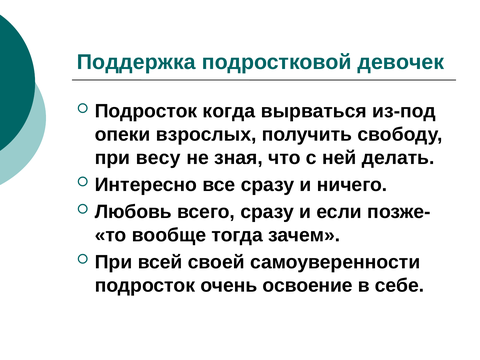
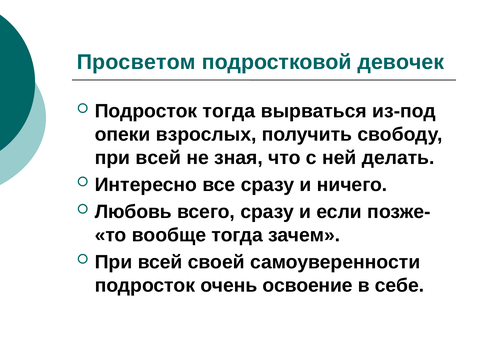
Поддержка: Поддержка -> Просветом (136, 62)
Подросток когда: когда -> тогда (229, 111)
весу: весу -> всей (158, 158)
